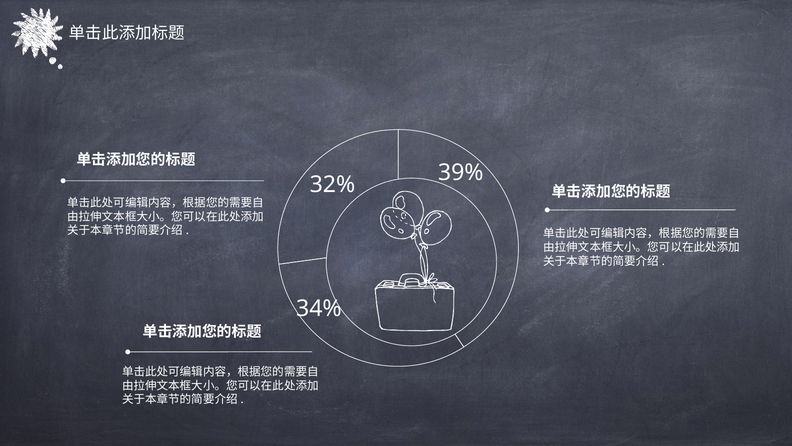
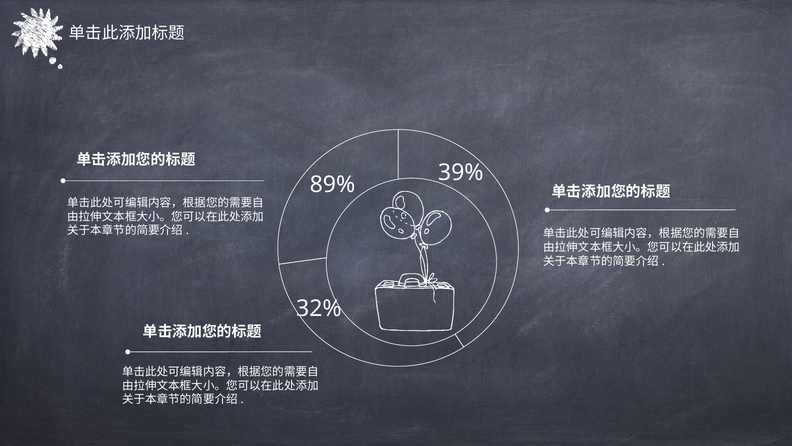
32%: 32% -> 89% (332, 184)
34%: 34% -> 32% (319, 308)
